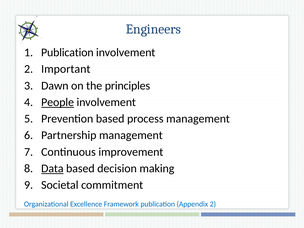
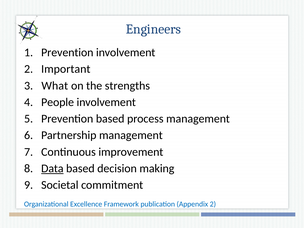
Publication: Publication -> Prevention (67, 53)
Dawn: Dawn -> What (55, 86)
principles: principles -> strengths (127, 86)
People underline: present -> none (58, 102)
